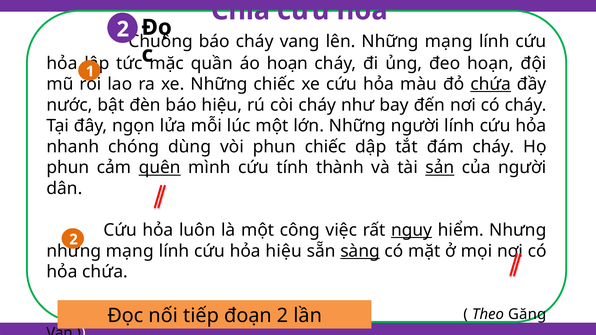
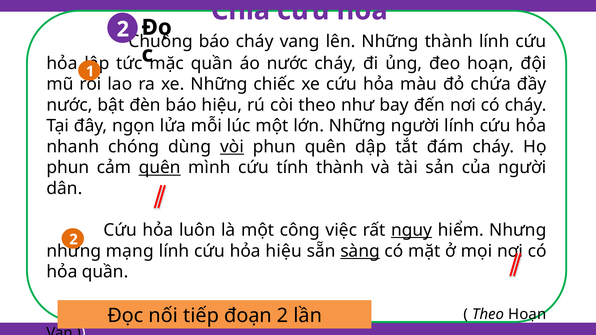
lên Những mạng: mạng -> thành (449, 41)
áo hoạn: hoạn -> nước (287, 63)
chứa underline: present -> none (491, 84)
còi cháy: cháy -> theo (317, 105)
vòi underline: none -> present (232, 147)
phun chiếc: chiếc -> quên (326, 147)
sản underline: present -> none (440, 168)
hỏa chứa: chứa -> quần (105, 272)
Theo Găng: Găng -> Hoạn (527, 315)
